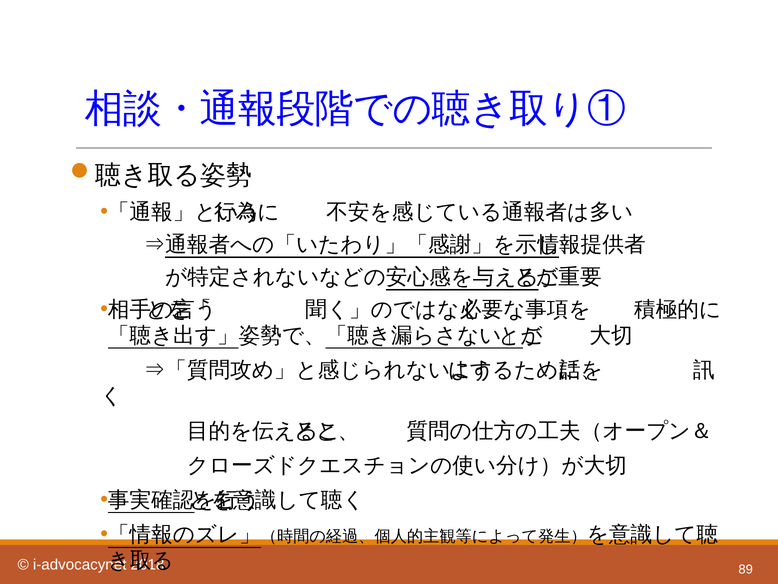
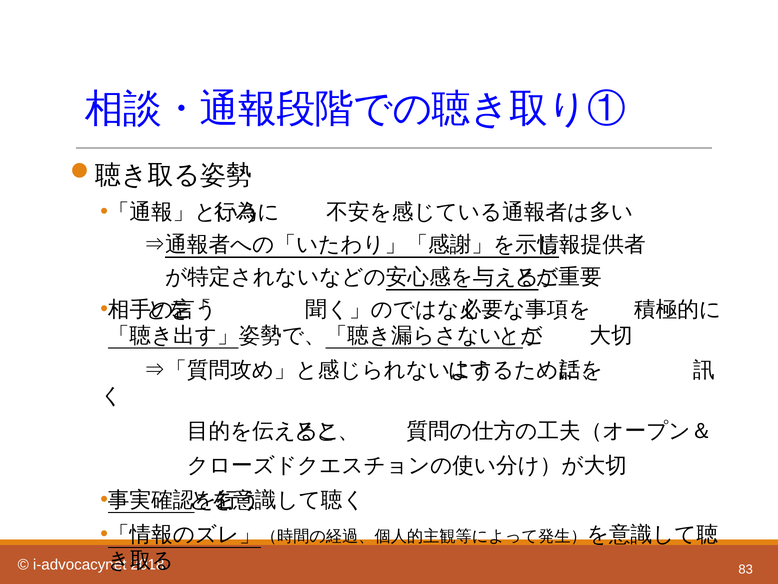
89: 89 -> 83 (746, 569)
